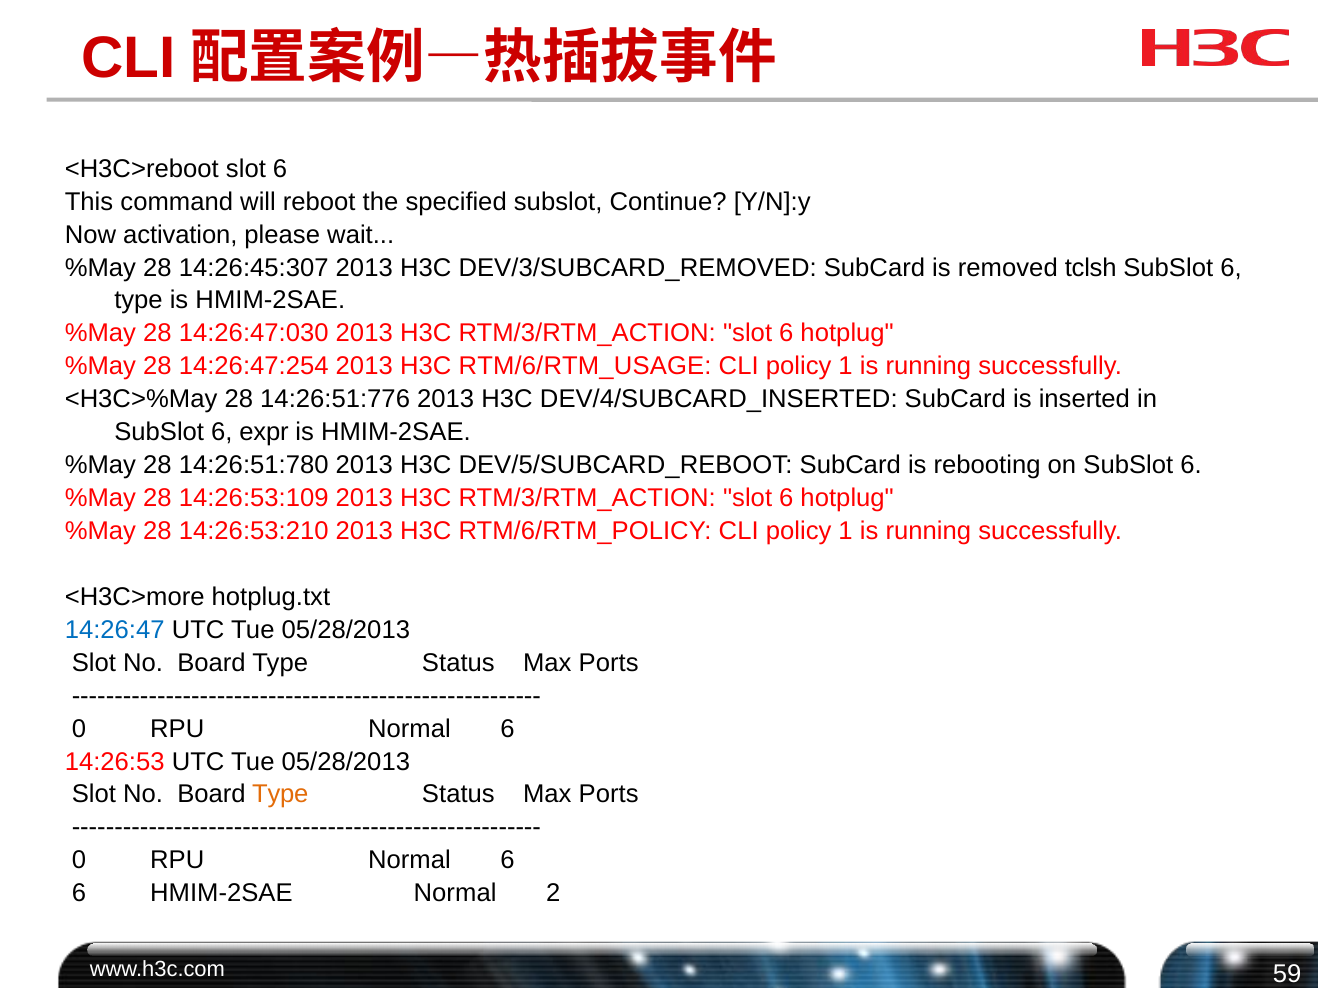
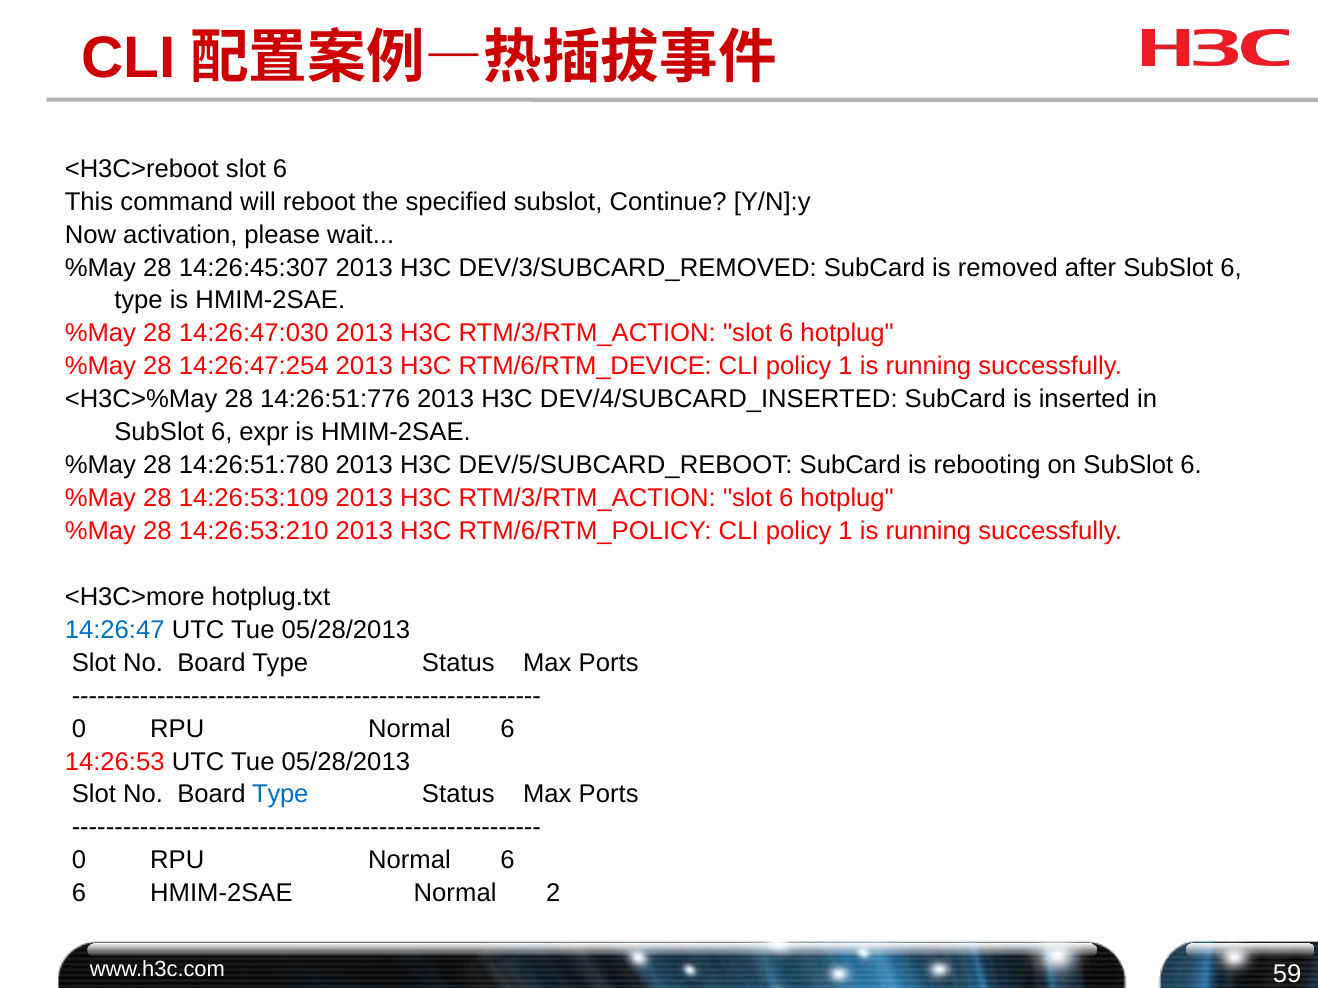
tclsh: tclsh -> after (1091, 268)
RTM/6/RTM_USAGE: RTM/6/RTM_USAGE -> RTM/6/RTM_DEVICE (585, 367)
Type colour: orange -> blue (280, 795)
